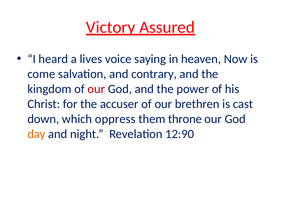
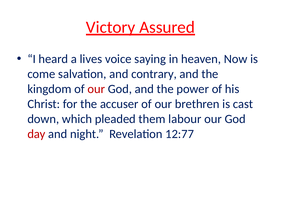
oppress: oppress -> pleaded (115, 119)
throne: throne -> labour (185, 119)
day colour: orange -> red (36, 134)
12:90: 12:90 -> 12:77 (180, 134)
